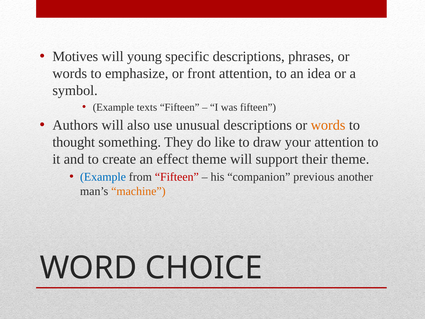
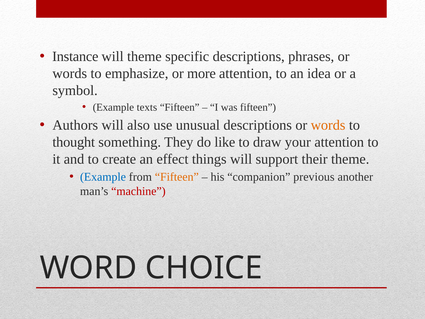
Motives: Motives -> Instance (75, 56)
will young: young -> theme (144, 56)
front: front -> more (201, 73)
effect theme: theme -> things (209, 159)
Fifteen colour: red -> orange (177, 177)
machine colour: orange -> red (138, 191)
